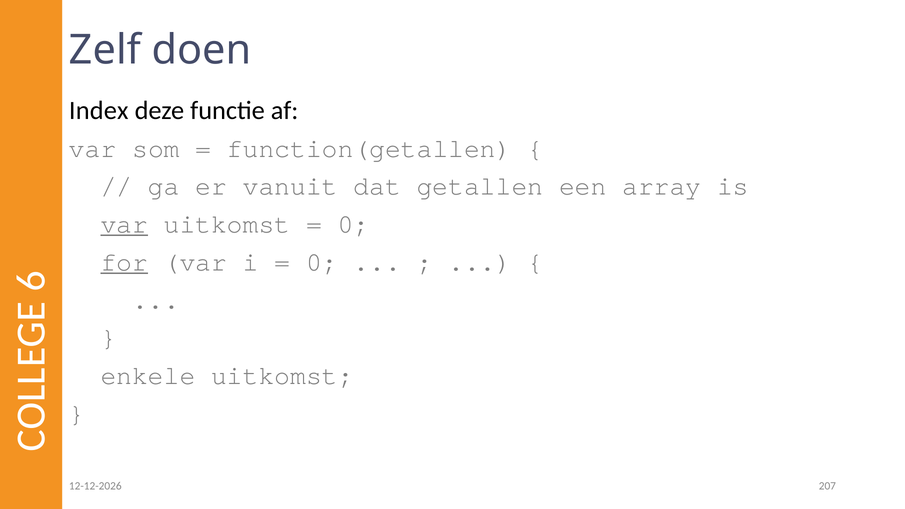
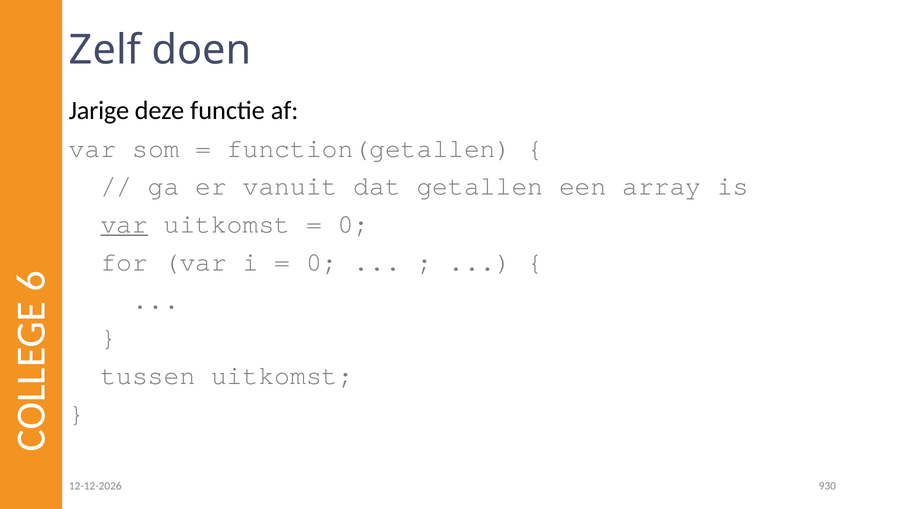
Index: Index -> Jarige (99, 110)
for underline: present -> none (124, 262)
enkele: enkele -> tussen (148, 376)
207: 207 -> 930 (827, 486)
